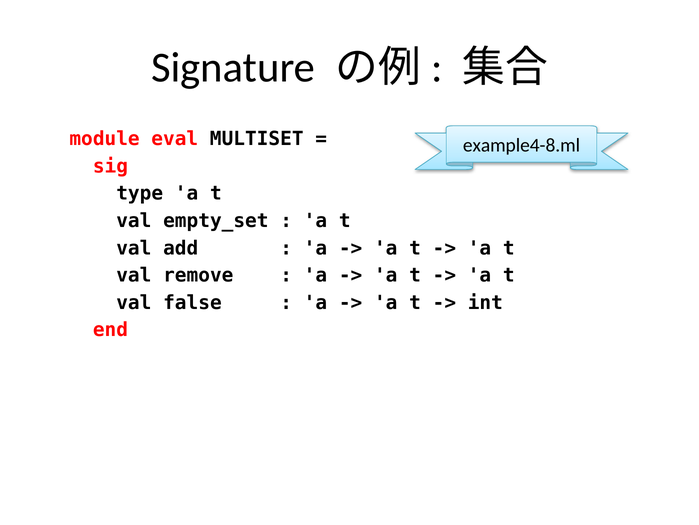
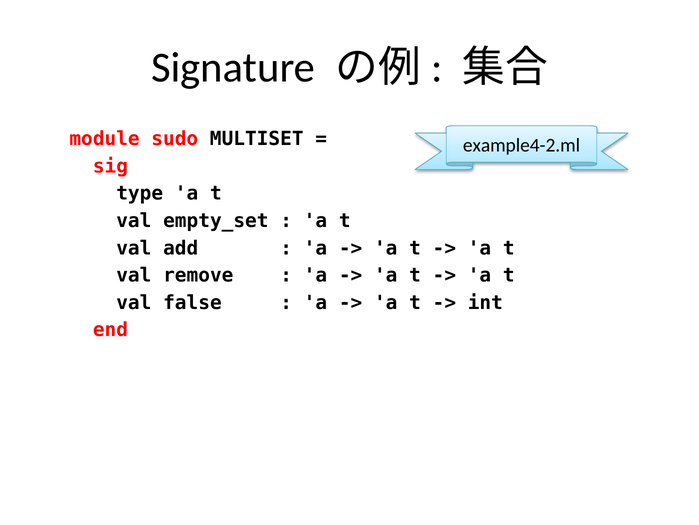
eval: eval -> sudo (175, 139)
example4-8.ml: example4-8.ml -> example4-2.ml (521, 145)
